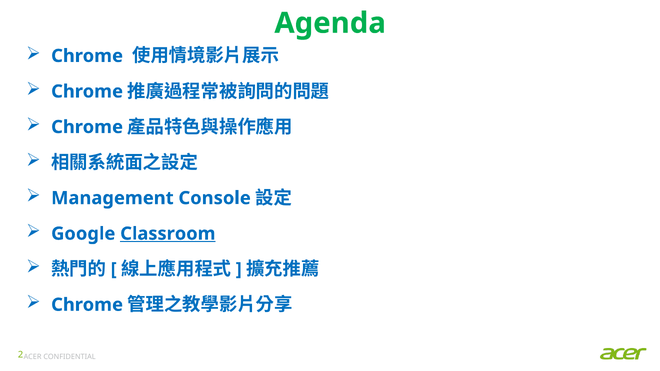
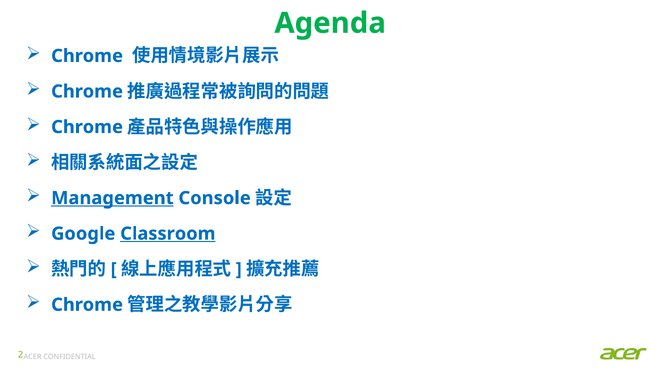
Management underline: none -> present (112, 198)
